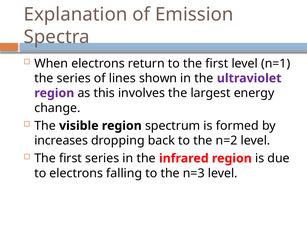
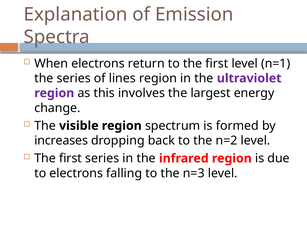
lines shown: shown -> region (158, 78)
